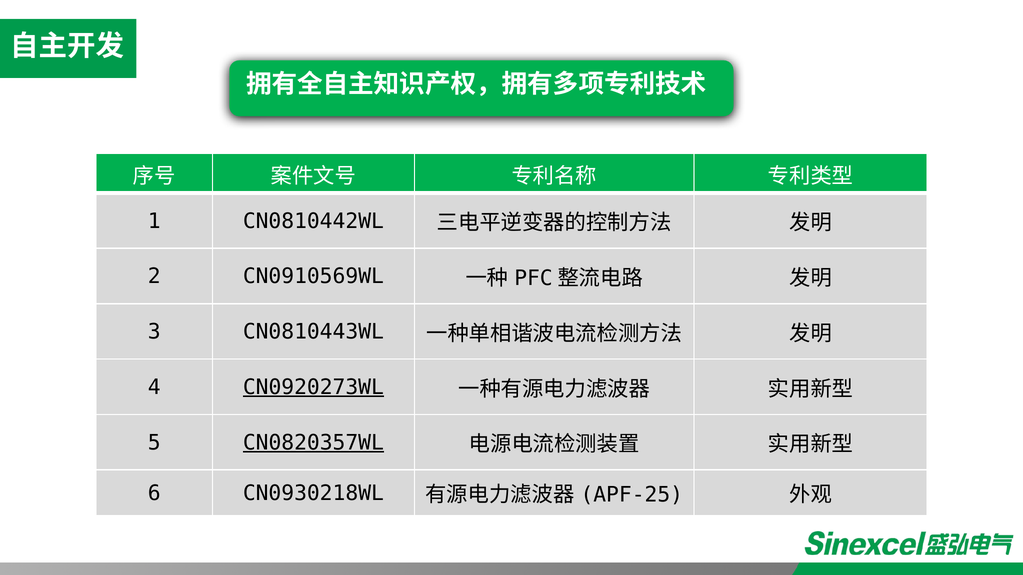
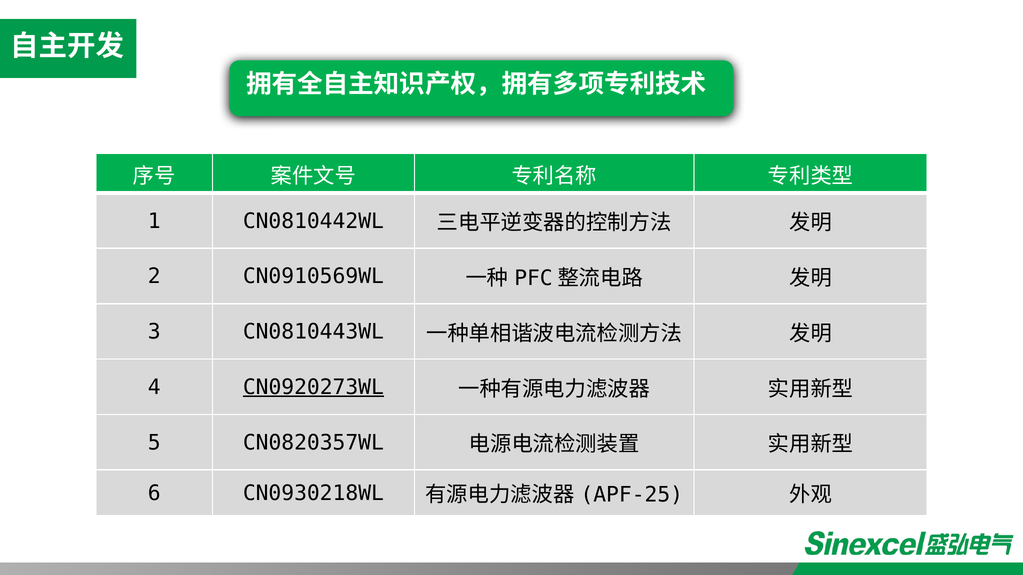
CN0820357WL underline: present -> none (313, 443)
